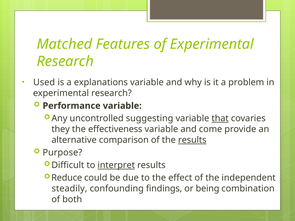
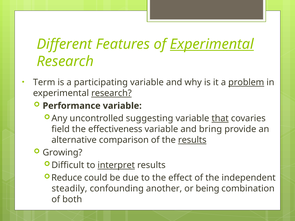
Matched: Matched -> Different (64, 44)
Experimental underline: none -> present (212, 44)
Used: Used -> Term (44, 82)
explanations: explanations -> participating (101, 82)
problem underline: none -> present (246, 82)
research underline: none -> present (111, 93)
they: they -> field (61, 129)
come: come -> bring (210, 129)
Purpose: Purpose -> Growing (62, 153)
findings: findings -> another (164, 189)
